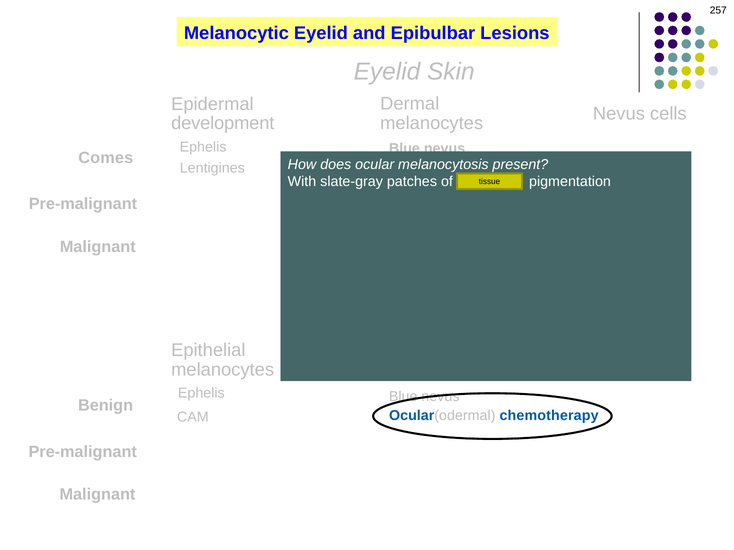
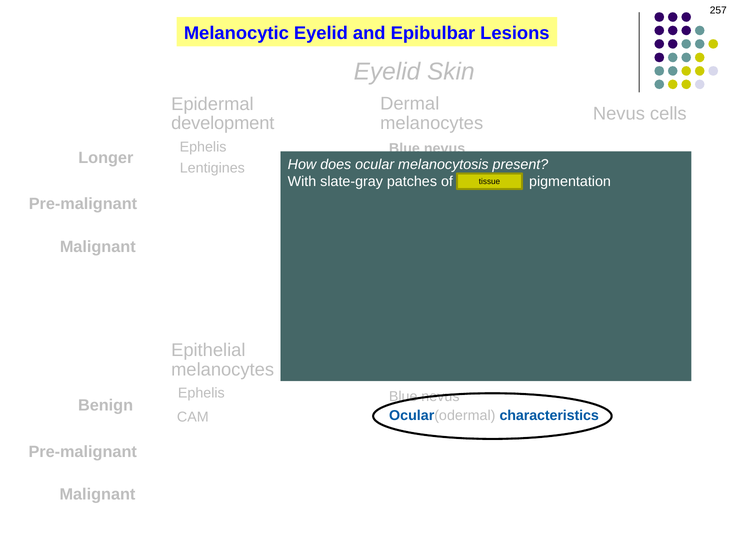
Comes: Comes -> Longer (106, 158)
chemotherapy: chemotherapy -> characteristics (549, 416)
